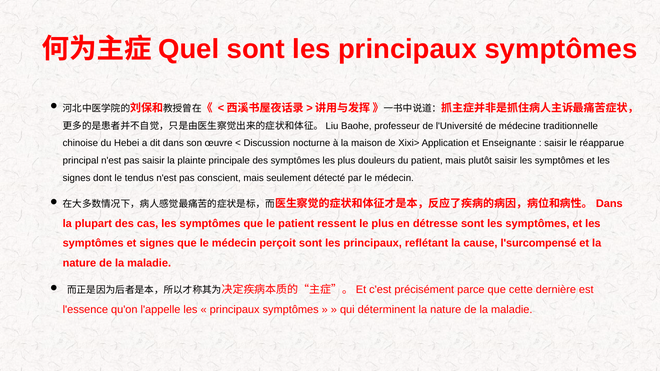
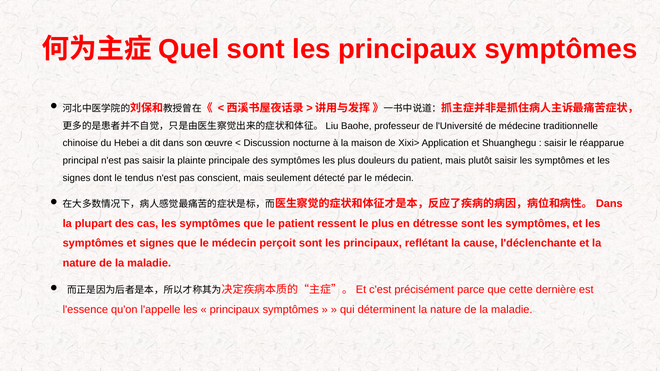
Enseignante: Enseignante -> Shuanghegu (509, 143)
l'surcompensé: l'surcompensé -> l'déclenchante (538, 243)
